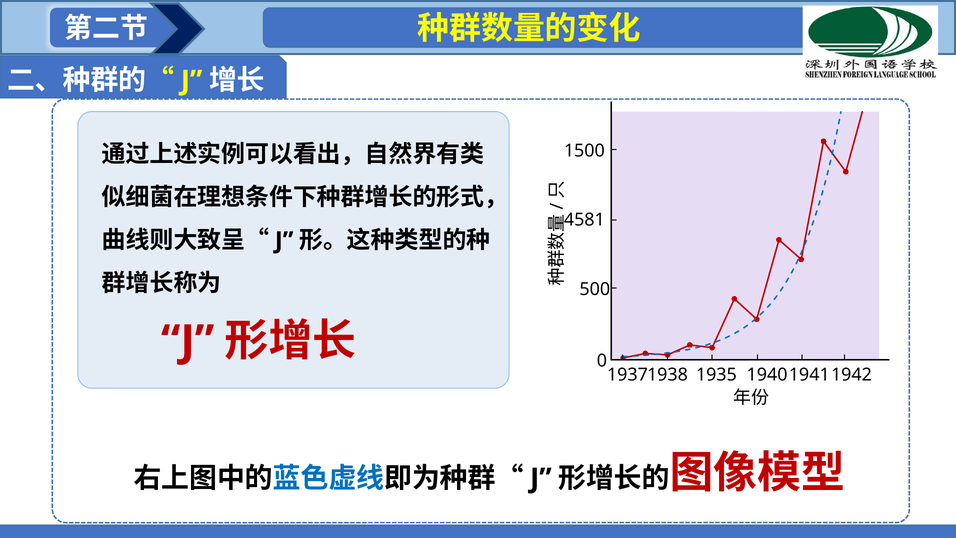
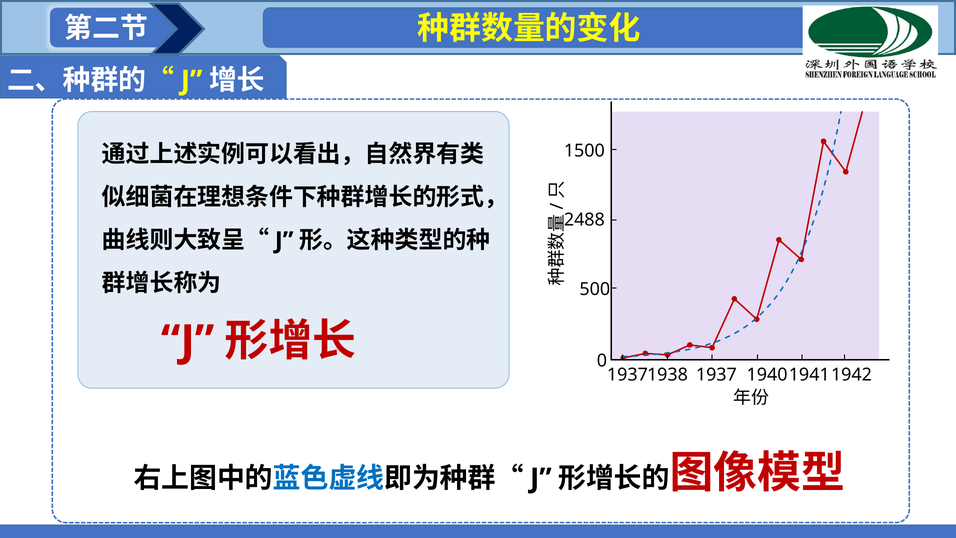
4581: 4581 -> 2488 (584, 220)
1935: 1935 -> 1937 (716, 375)
